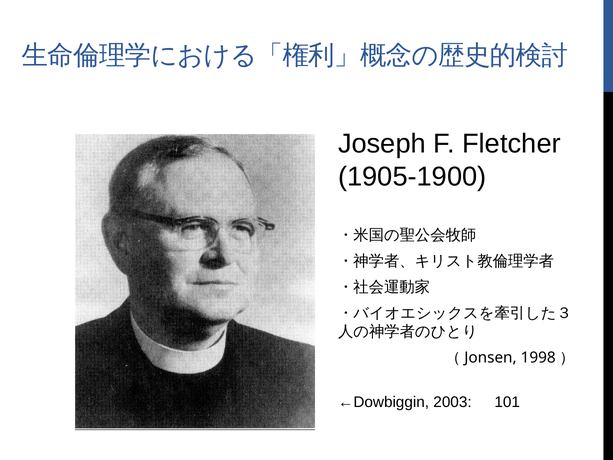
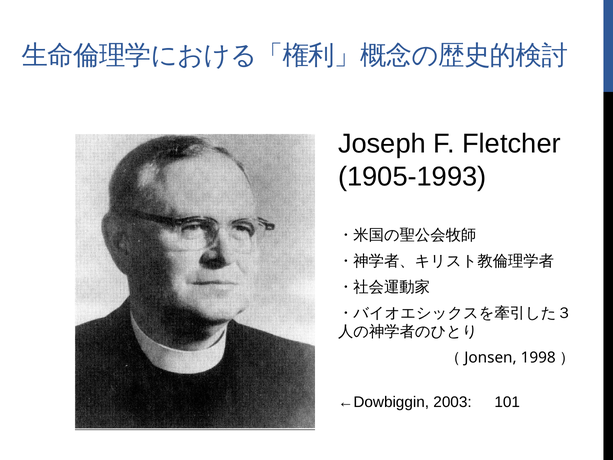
1905-1900: 1905-1900 -> 1905-1993 (412, 177)
